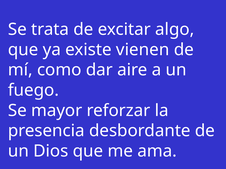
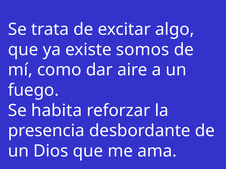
vienen: vienen -> somos (143, 50)
mayor: mayor -> habita (57, 111)
